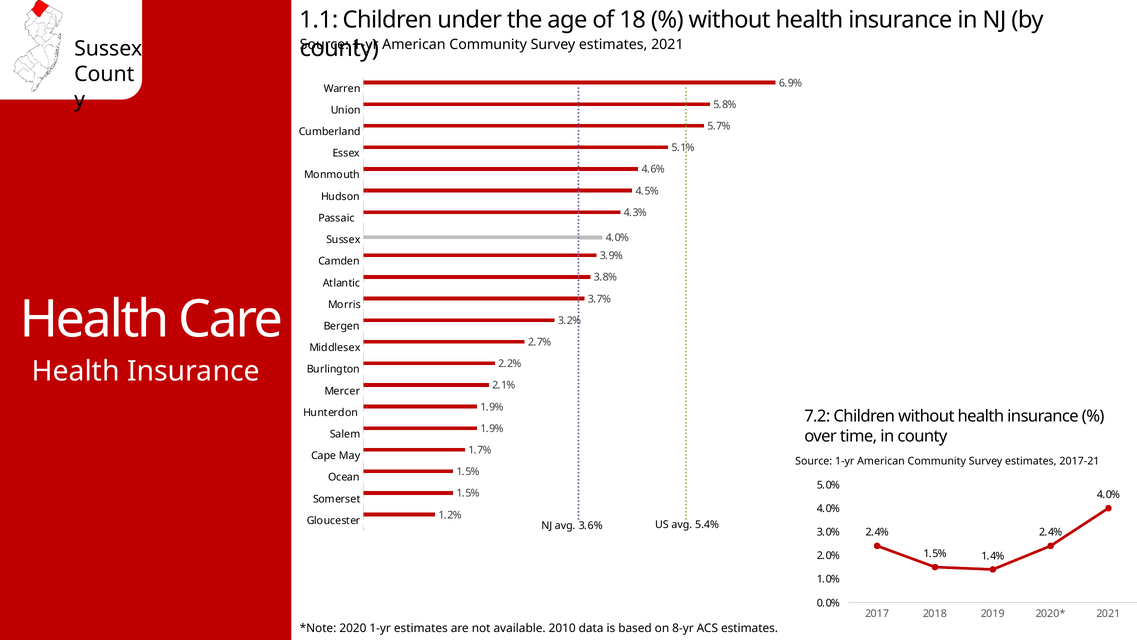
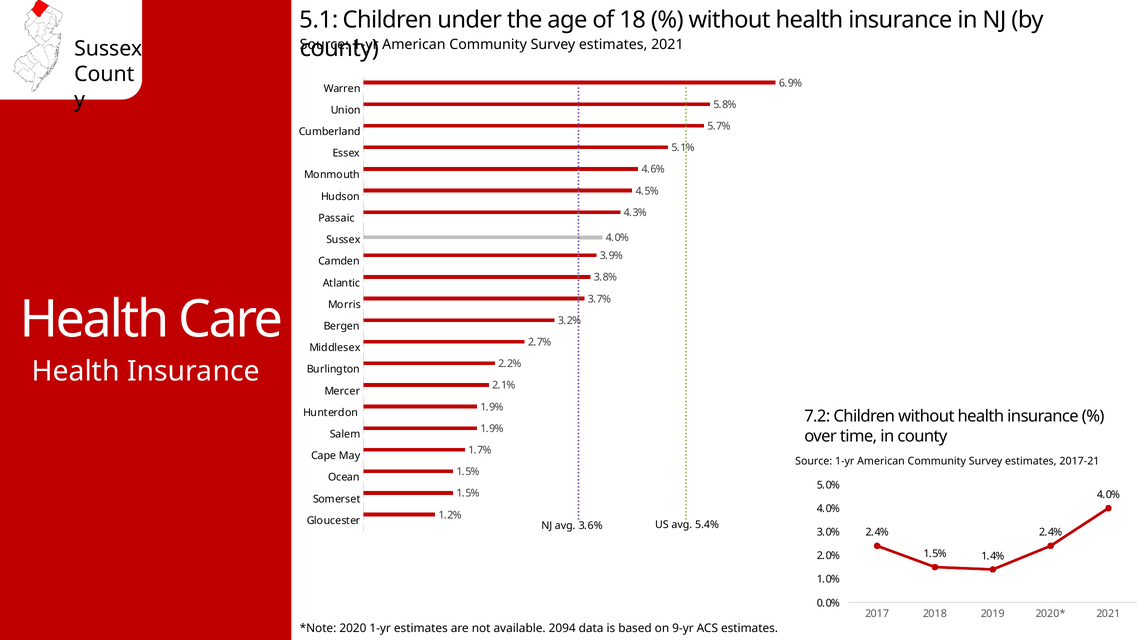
1.1: 1.1 -> 5.1 (319, 20)
2010: 2010 -> 2094 (562, 628)
8-yr: 8-yr -> 9-yr (683, 628)
